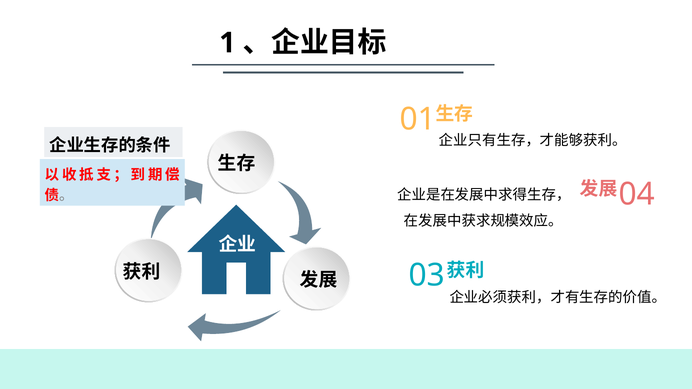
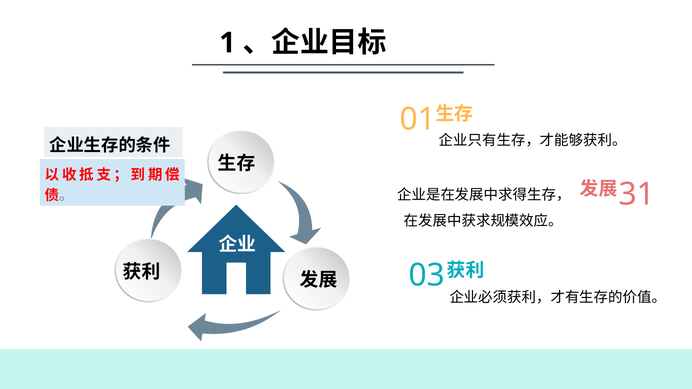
04: 04 -> 31 (637, 194)
